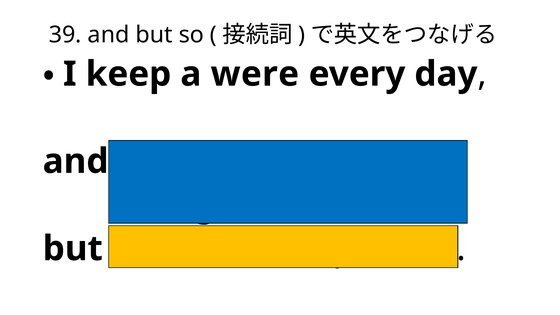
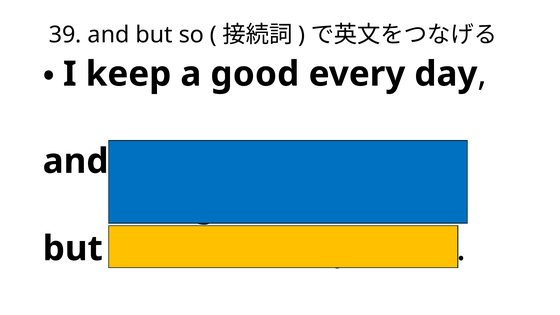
were: were -> good (255, 74)
